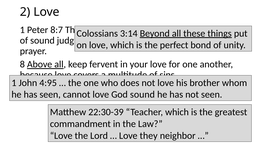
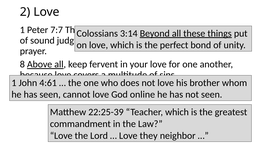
8:7: 8:7 -> 7:7 (57, 30)
4:95: 4:95 -> 4:61 (48, 83)
God sound: sound -> online (142, 94)
22:30-39: 22:30-39 -> 22:25-39 (106, 112)
